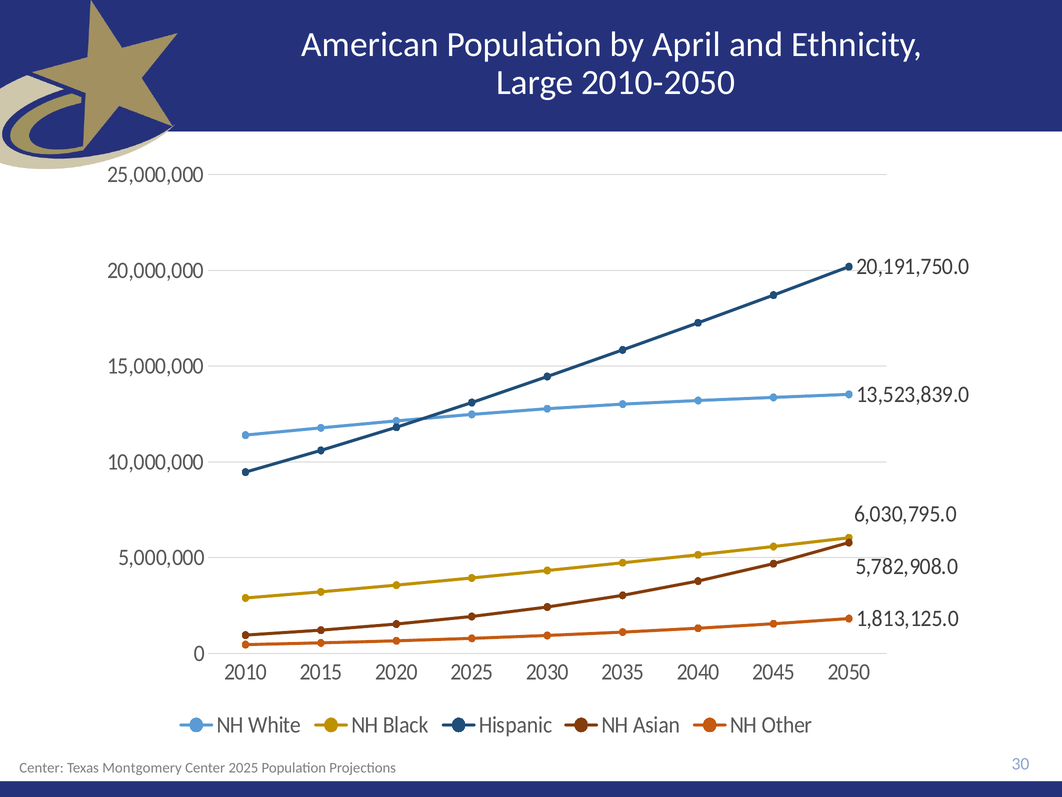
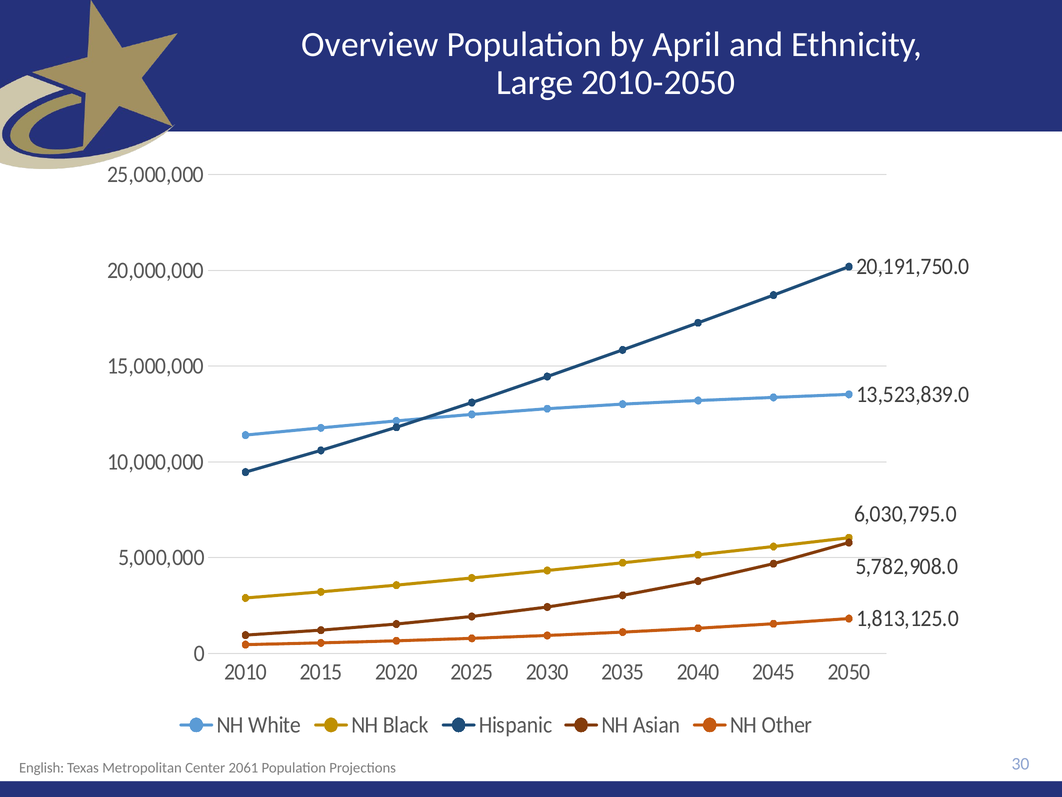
American: American -> Overview (370, 44)
Center: Center -> English (42, 767)
Montgomery: Montgomery -> Metropolitan (142, 767)
Center 2025: 2025 -> 2061 (243, 767)
